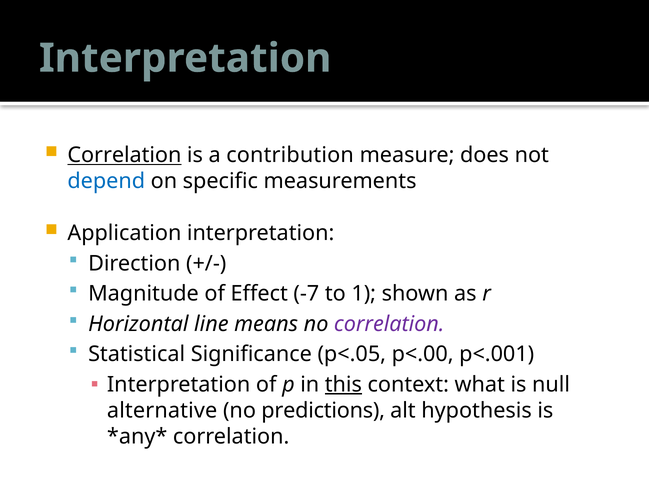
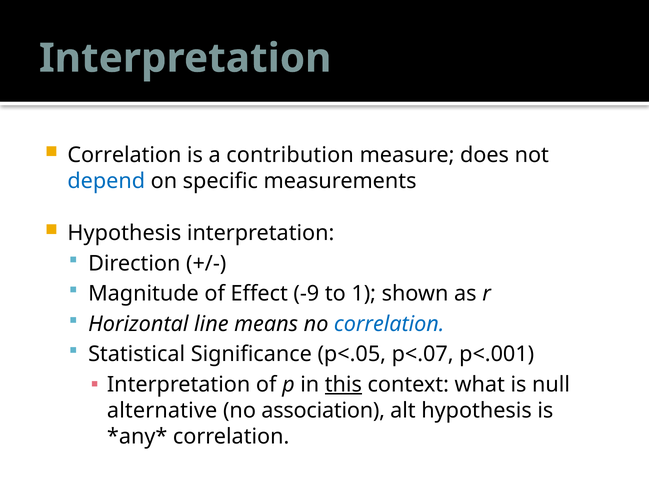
Correlation underline: present -> none (124, 155)
Application: Application -> Hypothesis (124, 233)
-7: -7 -> -9 (306, 294)
correlation colour: purple -> blue (389, 324)
p<.00: p<.00 -> p<.07 (423, 354)
predictions: predictions -> association (323, 410)
